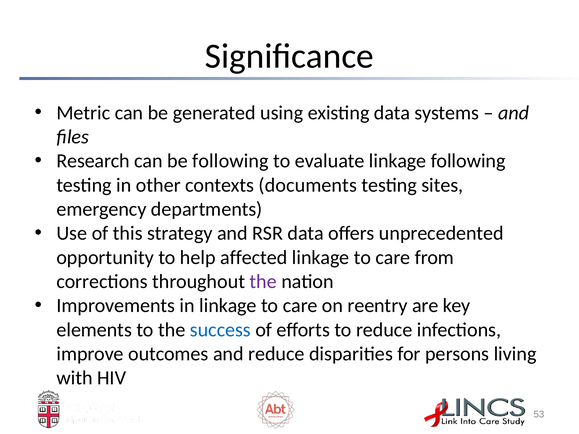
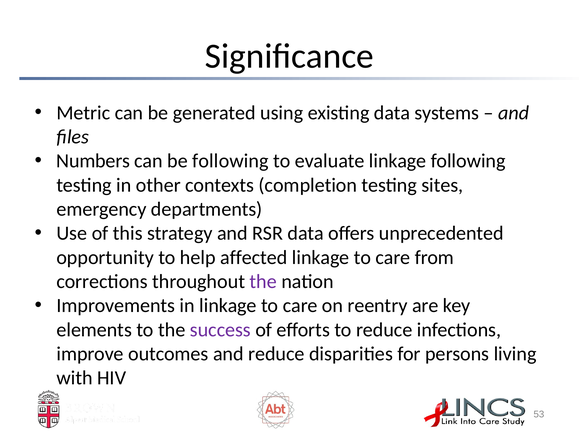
Research: Research -> Numbers (93, 161)
documents: documents -> completion (308, 185)
success colour: blue -> purple (220, 330)
